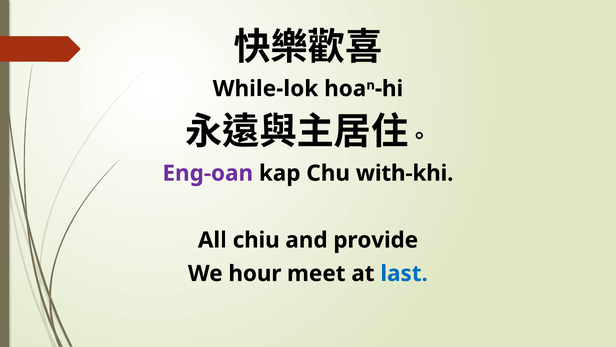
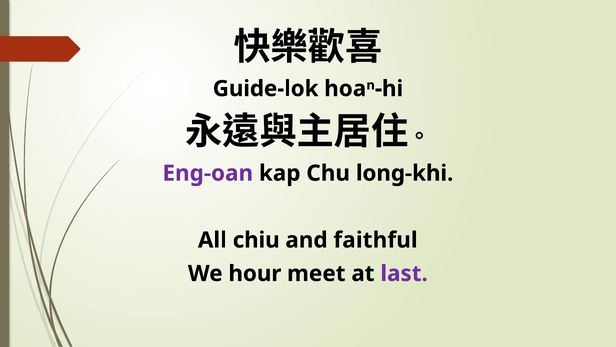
While-lok: While-lok -> Guide-lok (266, 89)
with-khi: with-khi -> long-khi (405, 173)
provide: provide -> faithful (376, 240)
last colour: blue -> purple (404, 273)
